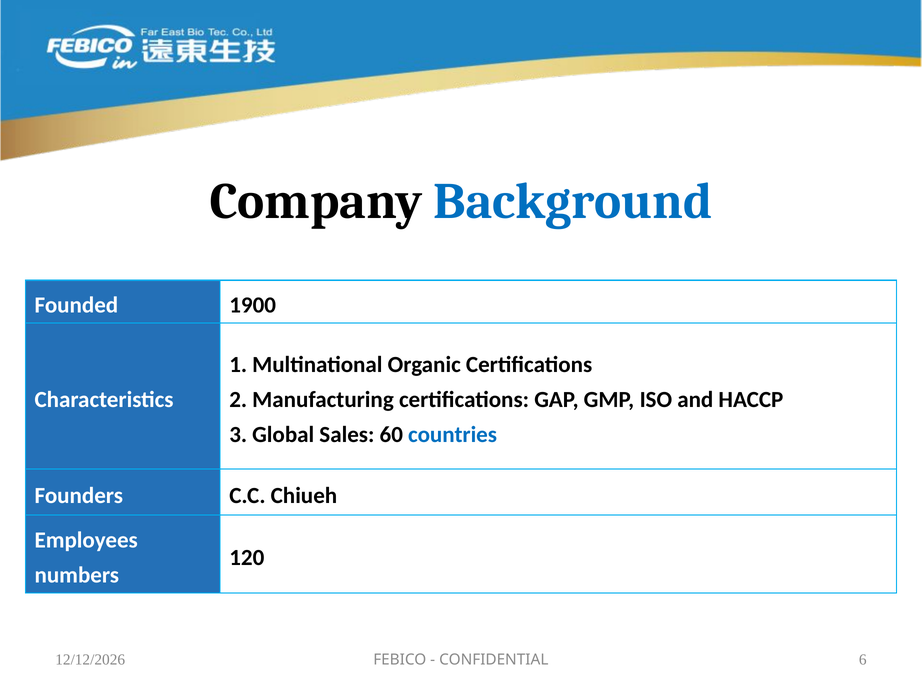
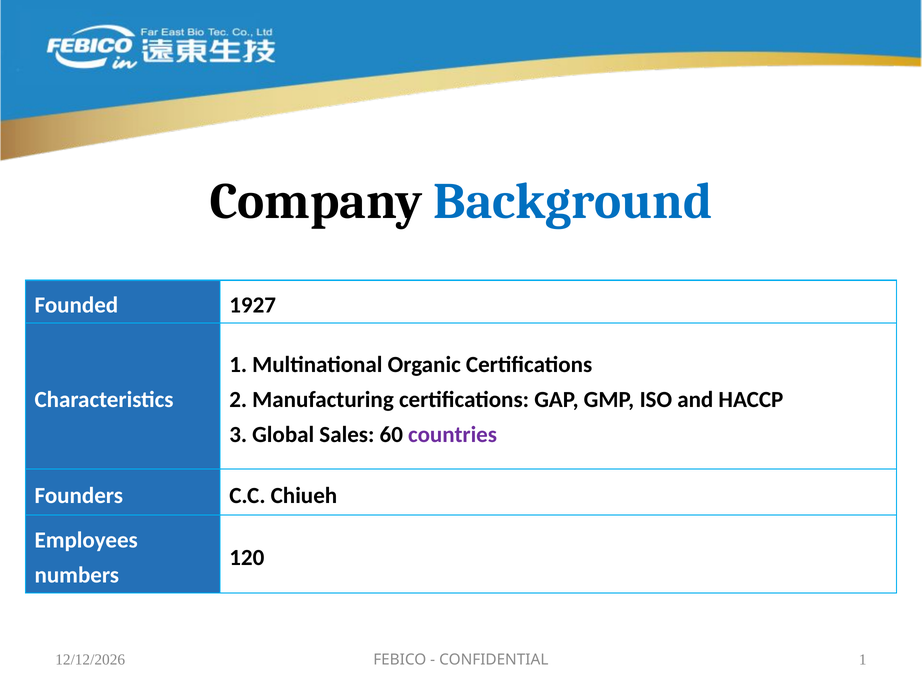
1900: 1900 -> 1927 (253, 306)
countries colour: blue -> purple (452, 435)
CONFIDENTIAL 6: 6 -> 1 (863, 660)
